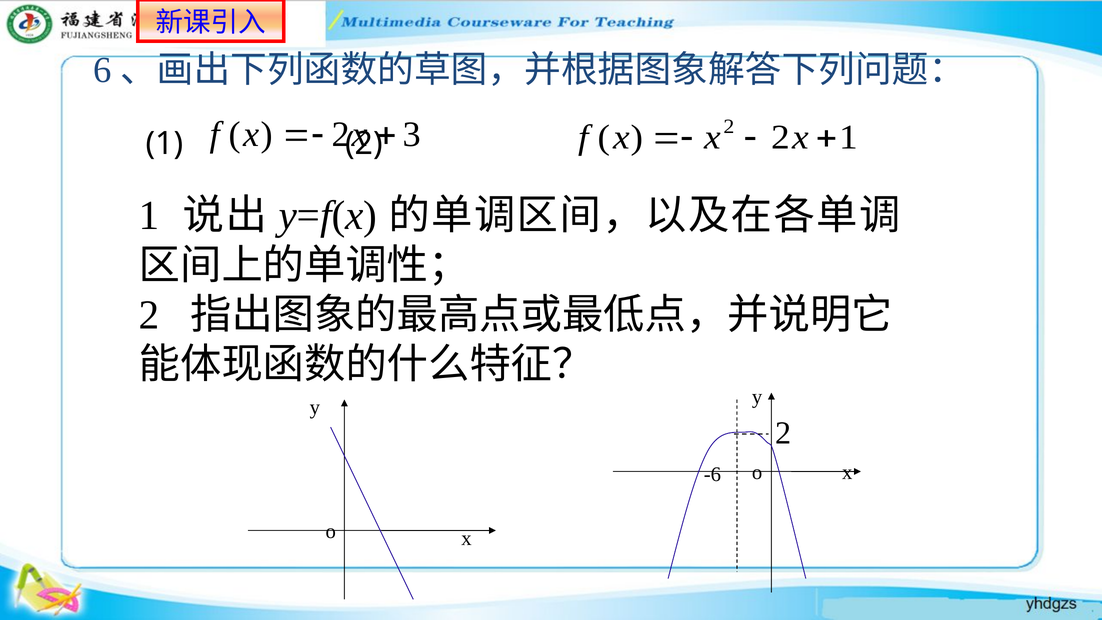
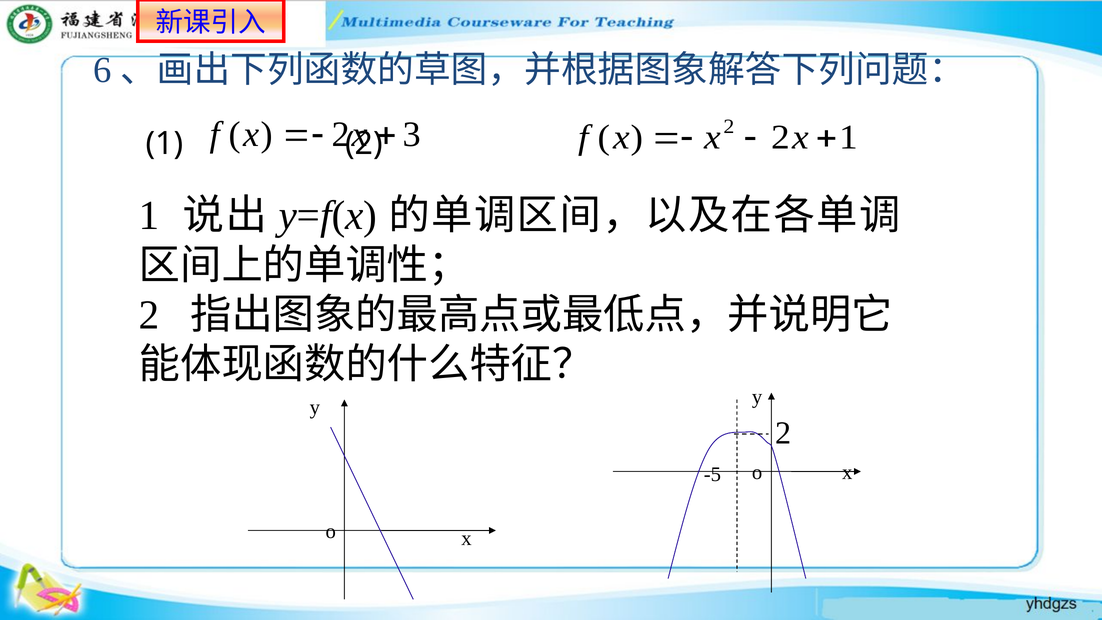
-6: -6 -> -5 (712, 474)
